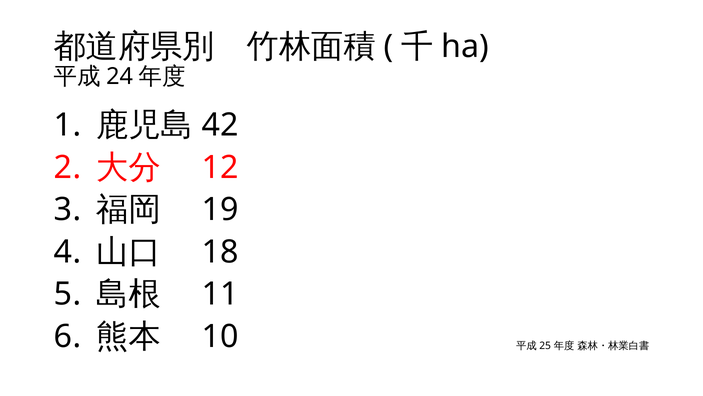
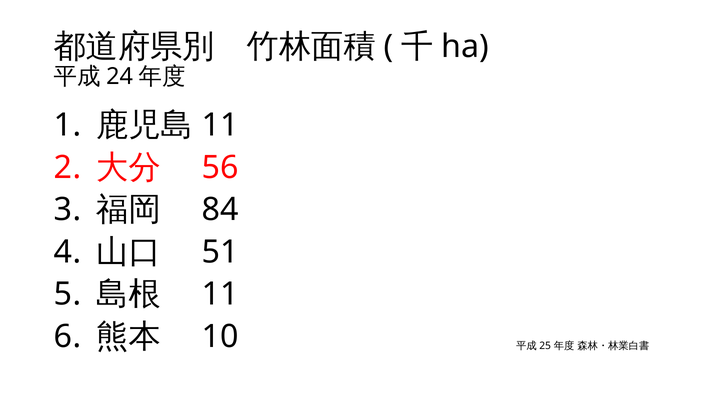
42: 42 -> 11 (220, 125)
12: 12 -> 56 (220, 167)
19: 19 -> 84 (220, 210)
18: 18 -> 51 (220, 252)
